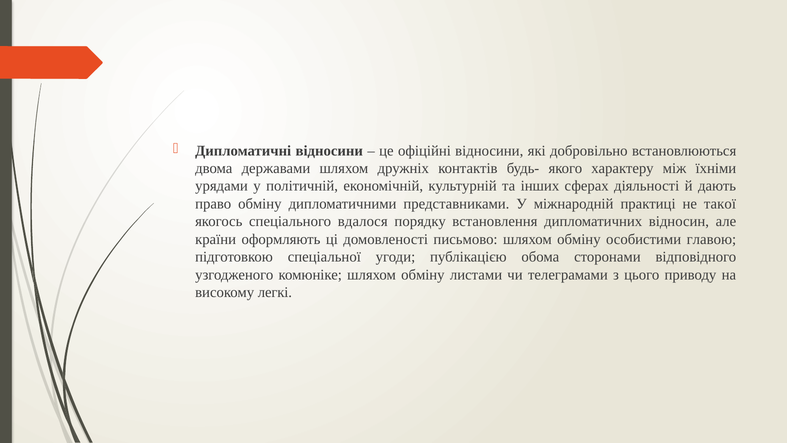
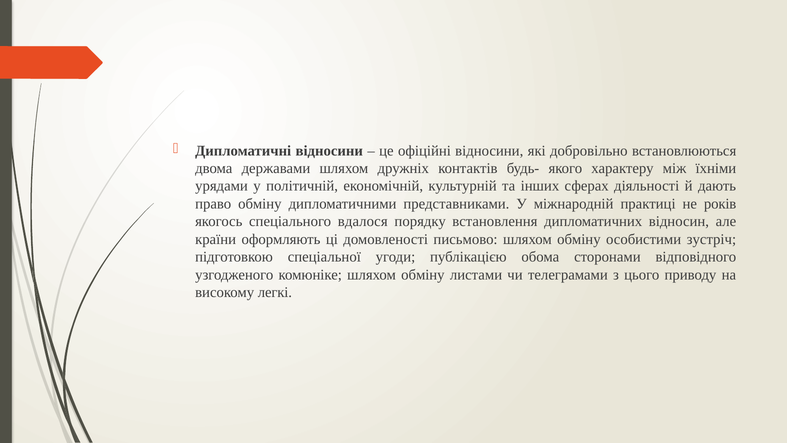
такої: такої -> років (720, 204)
главою: главою -> зустріч (711, 239)
